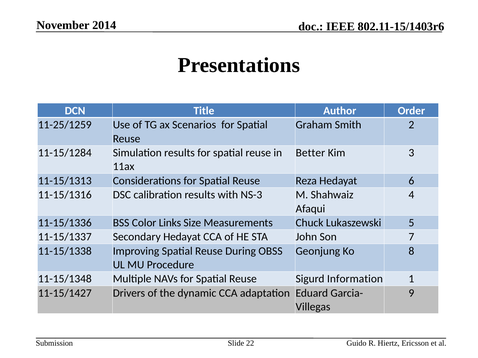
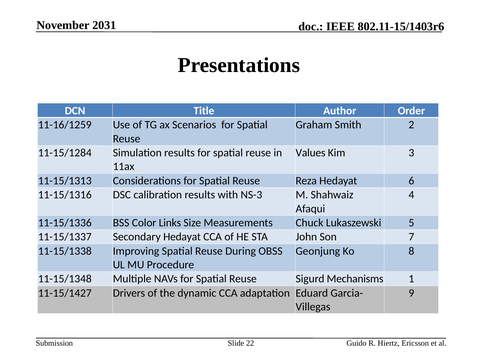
2014: 2014 -> 2031 (104, 25)
11-25/1259: 11-25/1259 -> 11-16/1259 (65, 125)
Better: Better -> Values (311, 153)
Information: Information -> Mechanisms (355, 279)
